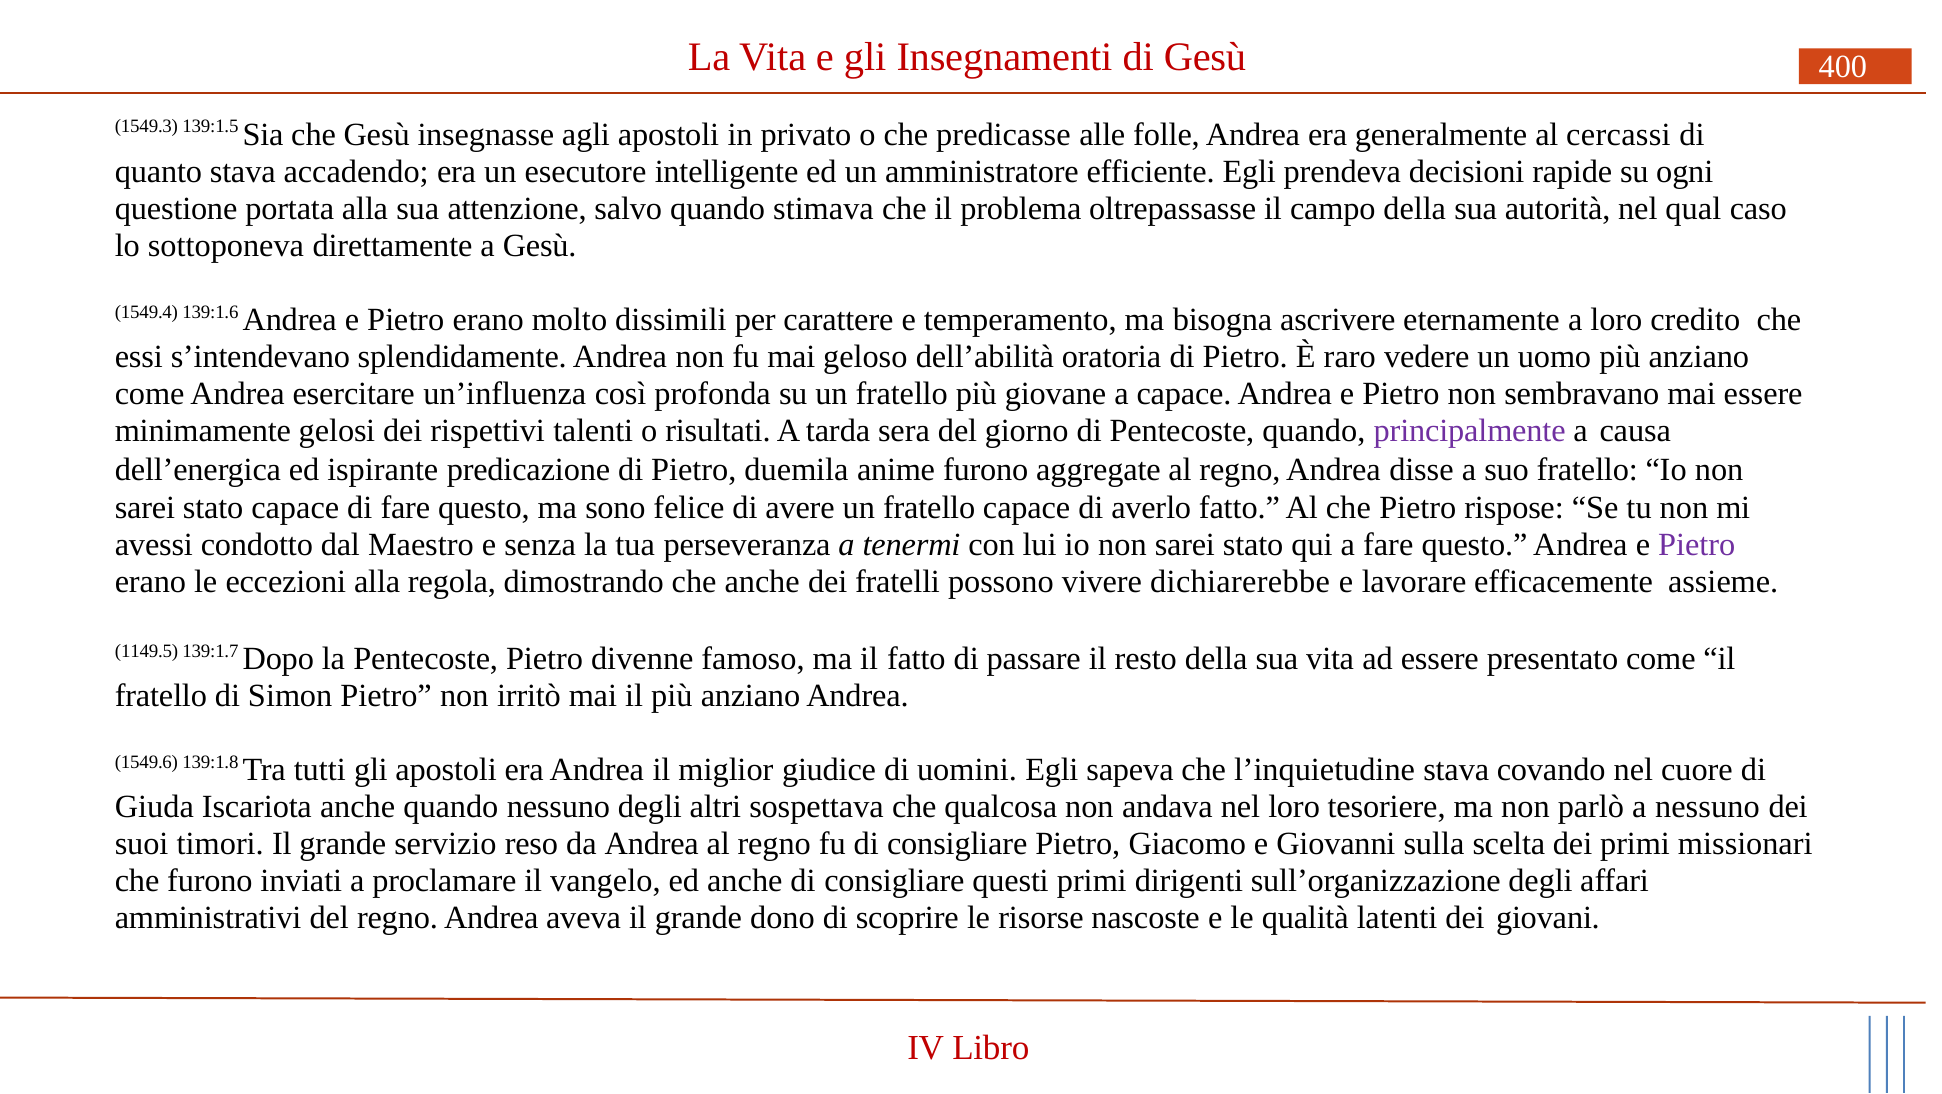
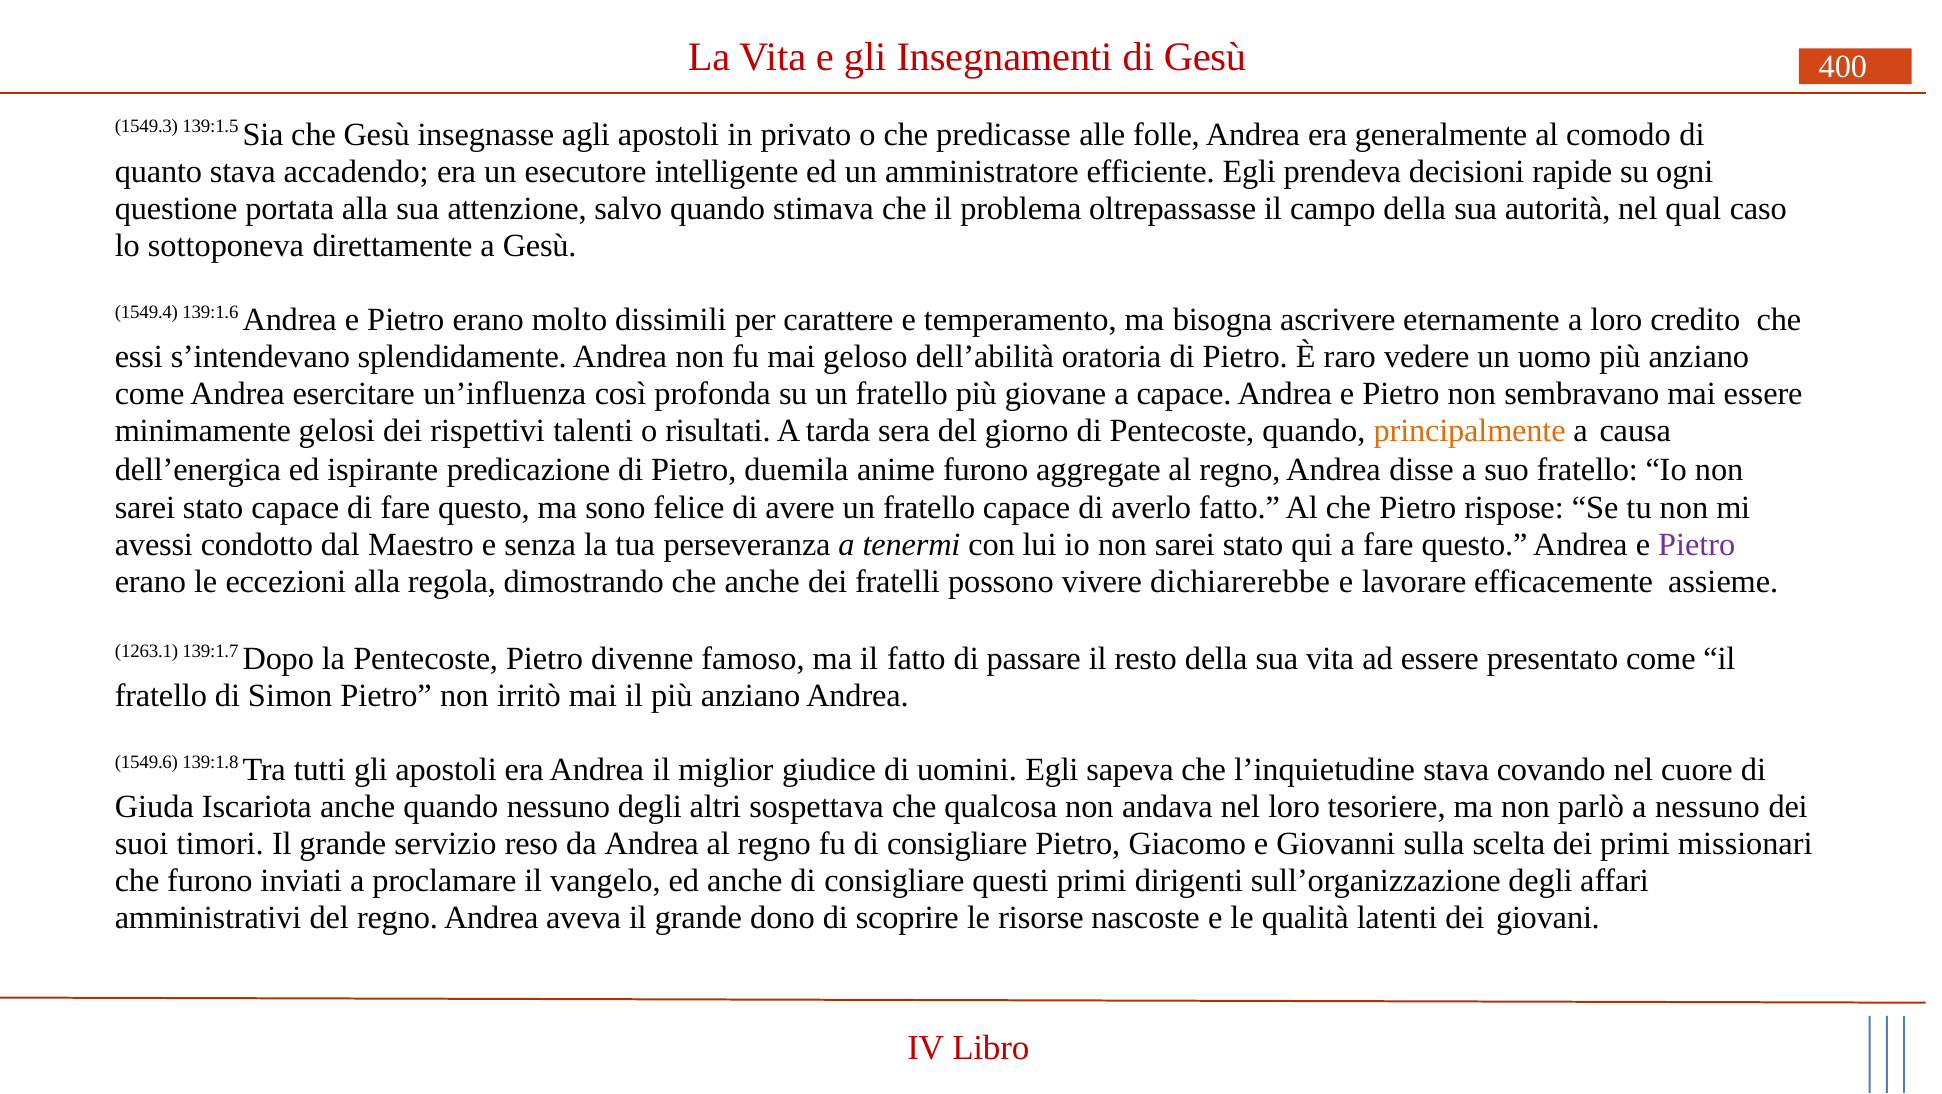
cercassi: cercassi -> comodo (1619, 134)
principalmente colour: purple -> orange (1470, 431)
1149.5: 1149.5 -> 1263.1 (147, 651)
